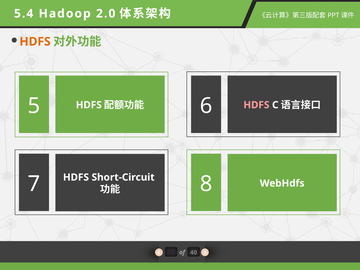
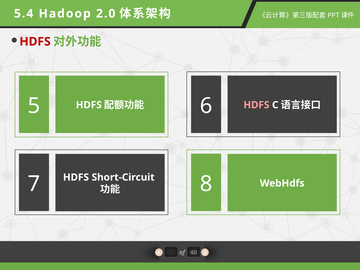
HDFS colour: orange -> red (35, 42)
